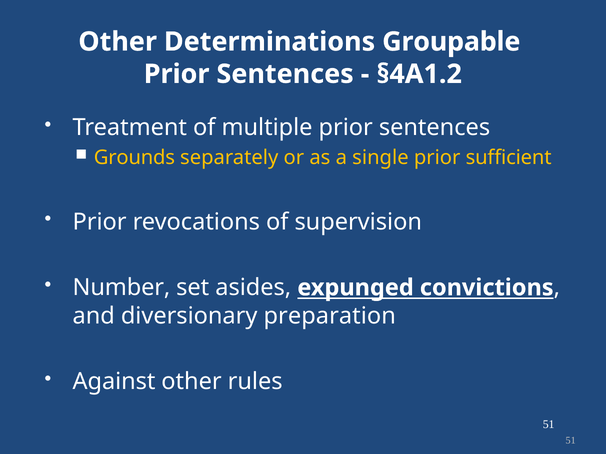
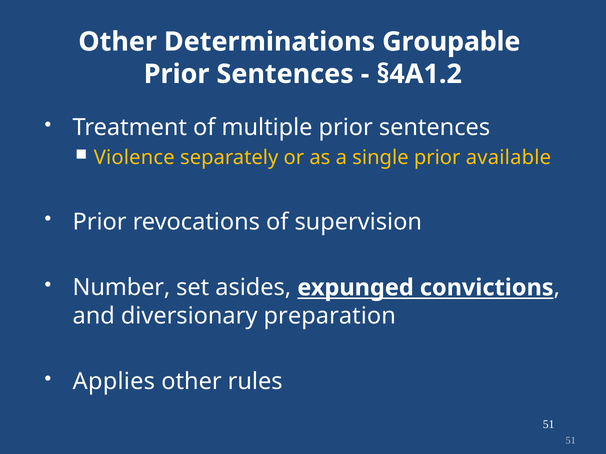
Grounds: Grounds -> Violence (134, 158)
sufficient: sufficient -> available (508, 158)
Against: Against -> Applies (114, 382)
